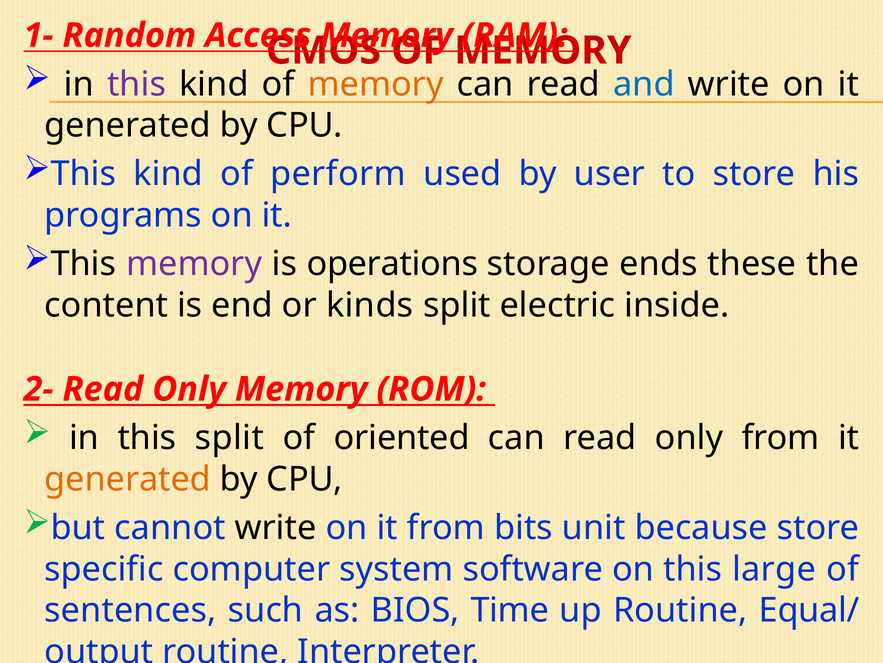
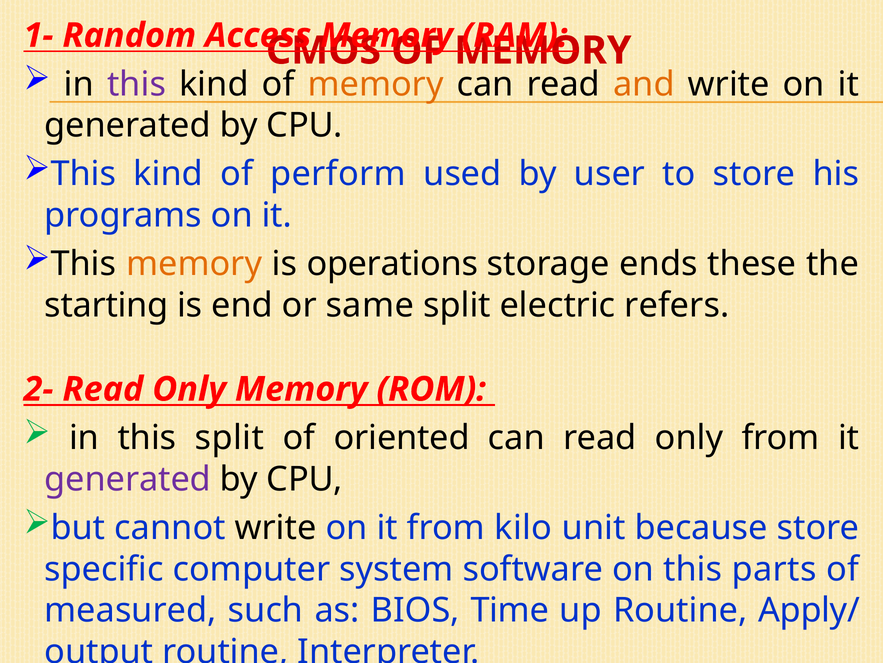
and colour: blue -> orange (644, 84)
memory colour: purple -> orange (194, 264)
content: content -> starting (106, 305)
kinds: kinds -> same (370, 305)
inside: inside -> refers (677, 305)
generated colour: orange -> purple (128, 479)
bits: bits -> kilo (523, 527)
large: large -> parts (774, 569)
sentences: sentences -> measured (130, 610)
Equal/: Equal/ -> Apply/ (809, 610)
